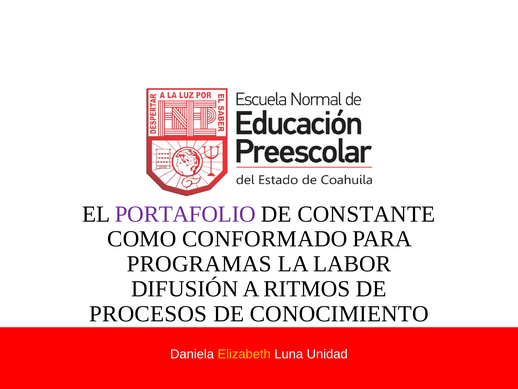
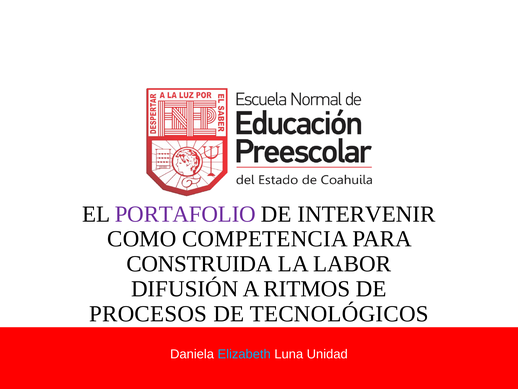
CONSTANTE: CONSTANTE -> INTERVENIR (366, 214)
CONFORMADO: CONFORMADO -> COMPETENCIA (265, 239)
PROGRAMAS: PROGRAMAS -> CONSTRUIDA (199, 264)
CONOCIMIENTO: CONOCIMIENTO -> TECNOLÓGICOS (339, 313)
Elizabeth colour: yellow -> light blue (244, 354)
